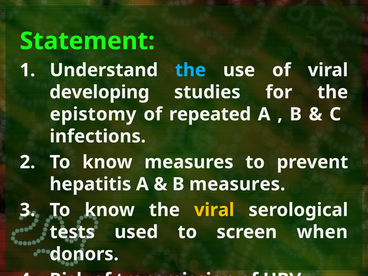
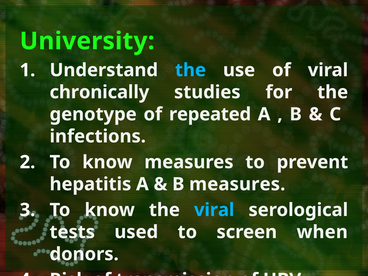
Statement: Statement -> University (87, 41)
developing: developing -> chronically (99, 92)
epistomy: epistomy -> genotype (93, 114)
viral colour: yellow -> light blue (214, 210)
